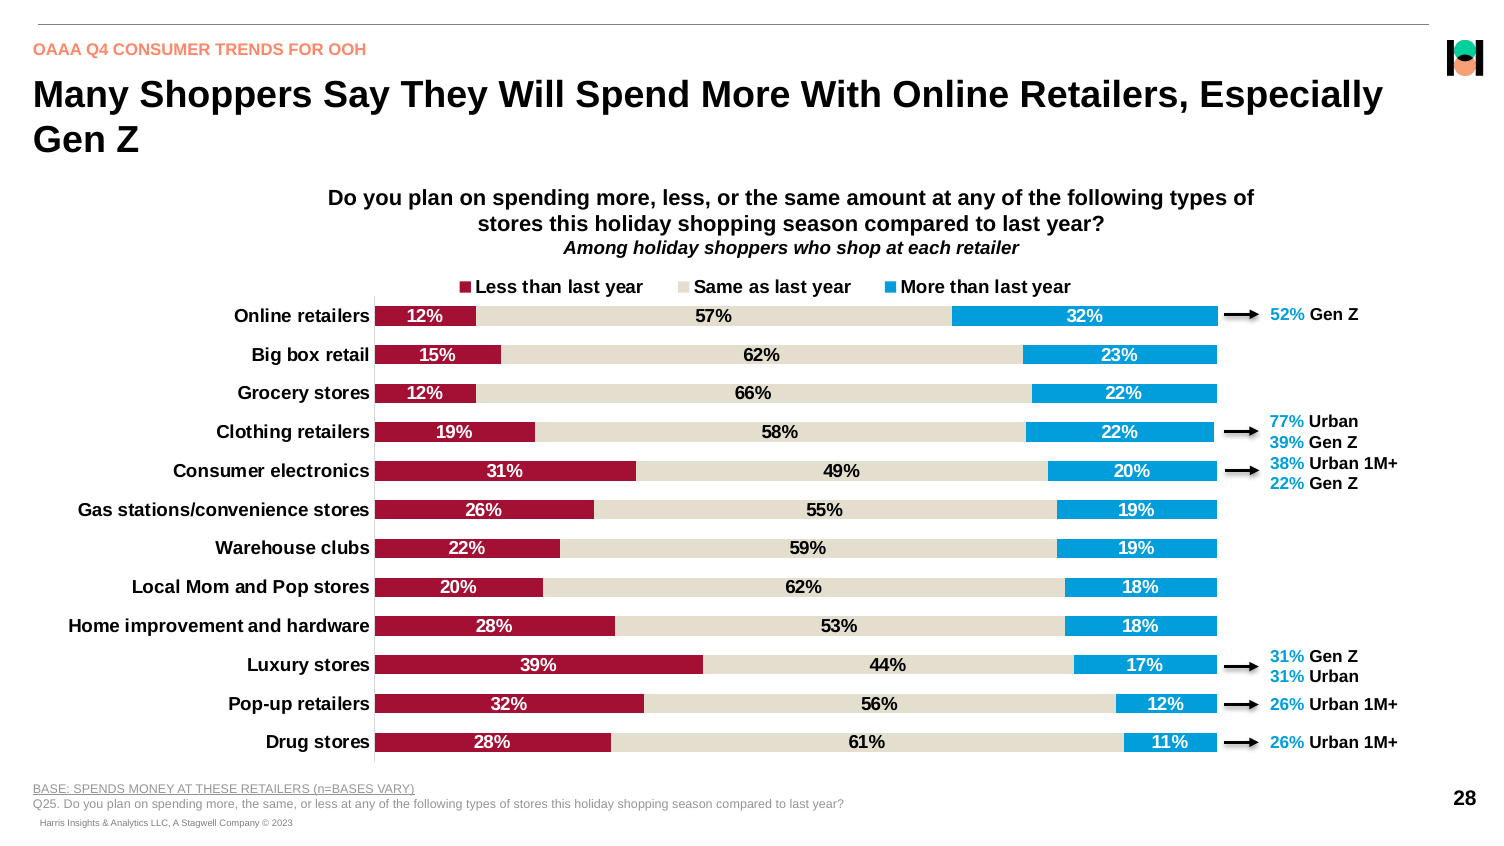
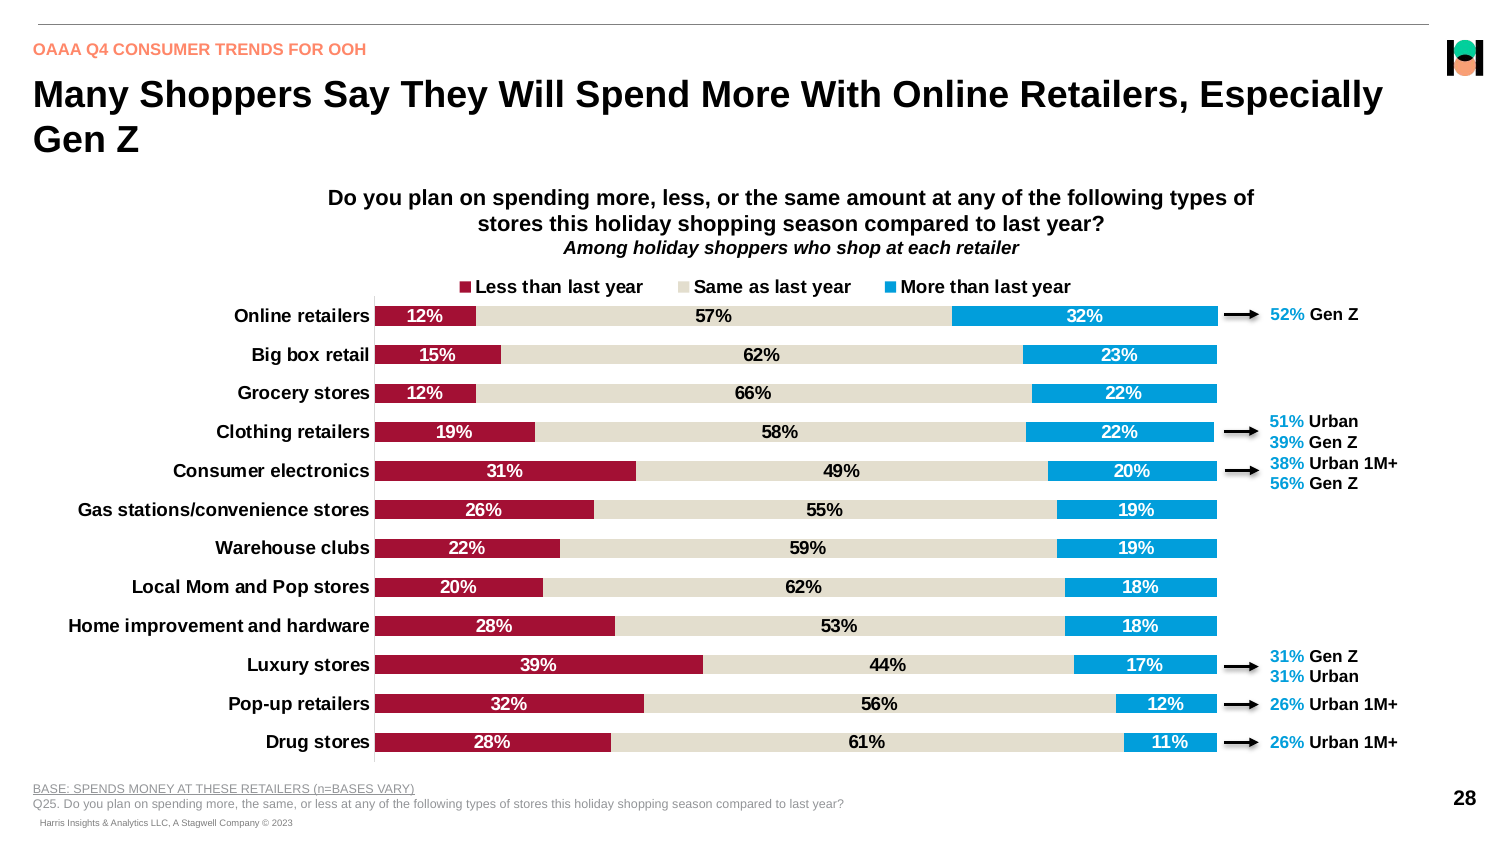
77%: 77% -> 51% (1287, 422)
22%: 22% -> 56% (1287, 484)
